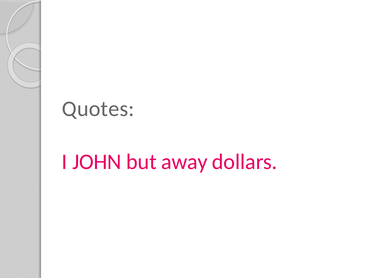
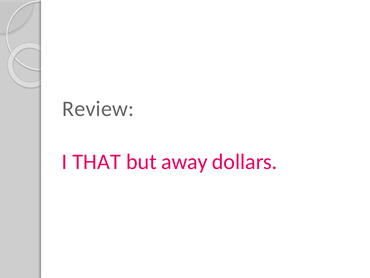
Quotes: Quotes -> Review (98, 109)
JOHN: JOHN -> THAT (97, 162)
